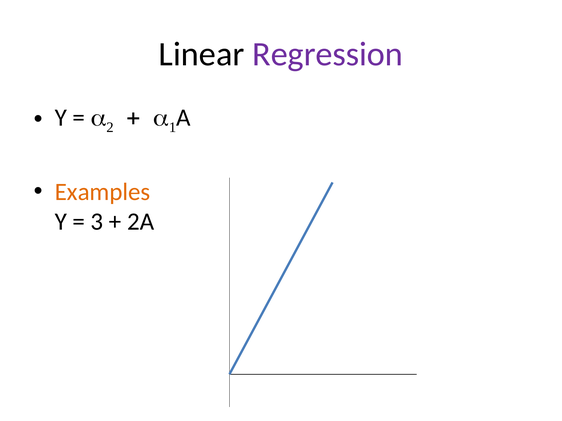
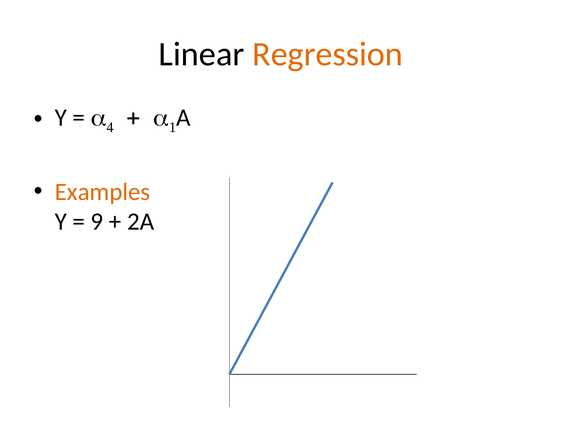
Regression colour: purple -> orange (328, 54)
2: 2 -> 4 (110, 128)
3: 3 -> 9 (97, 222)
